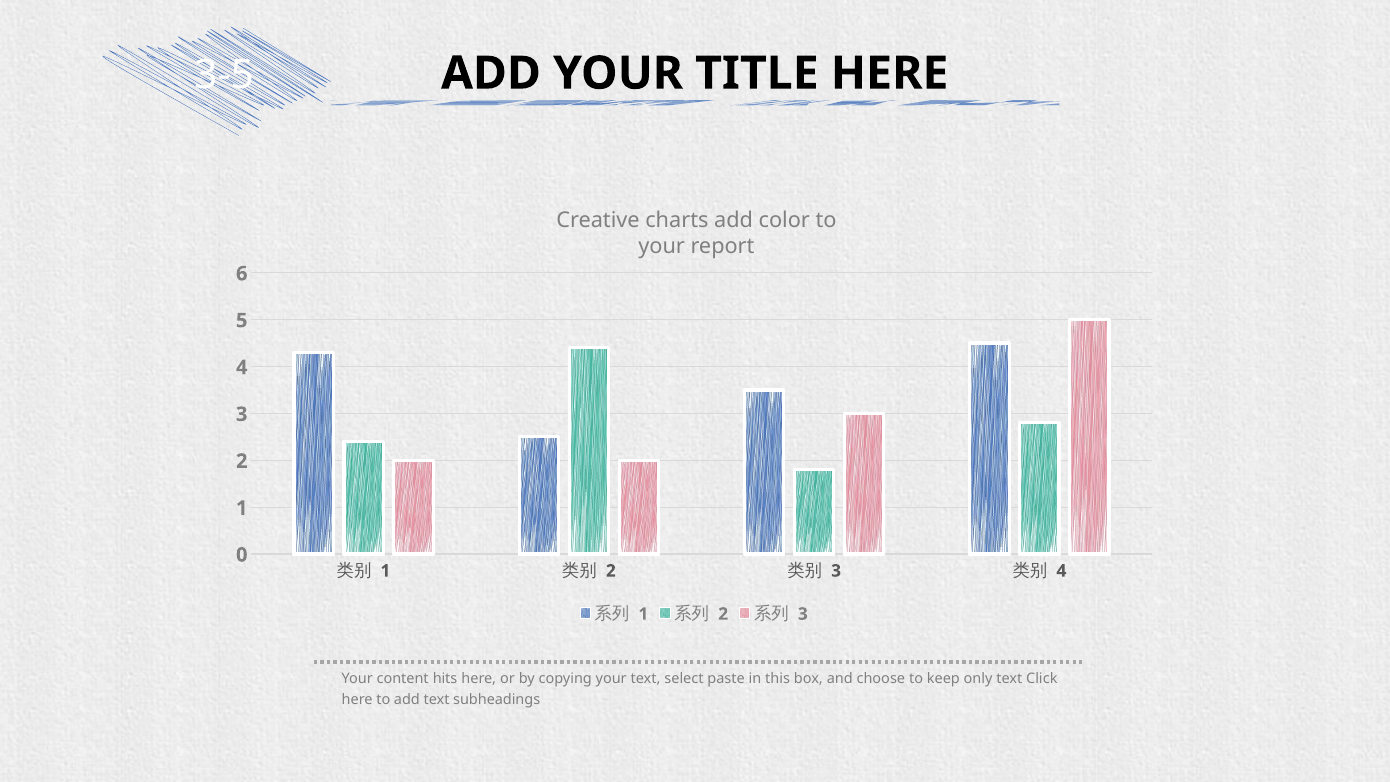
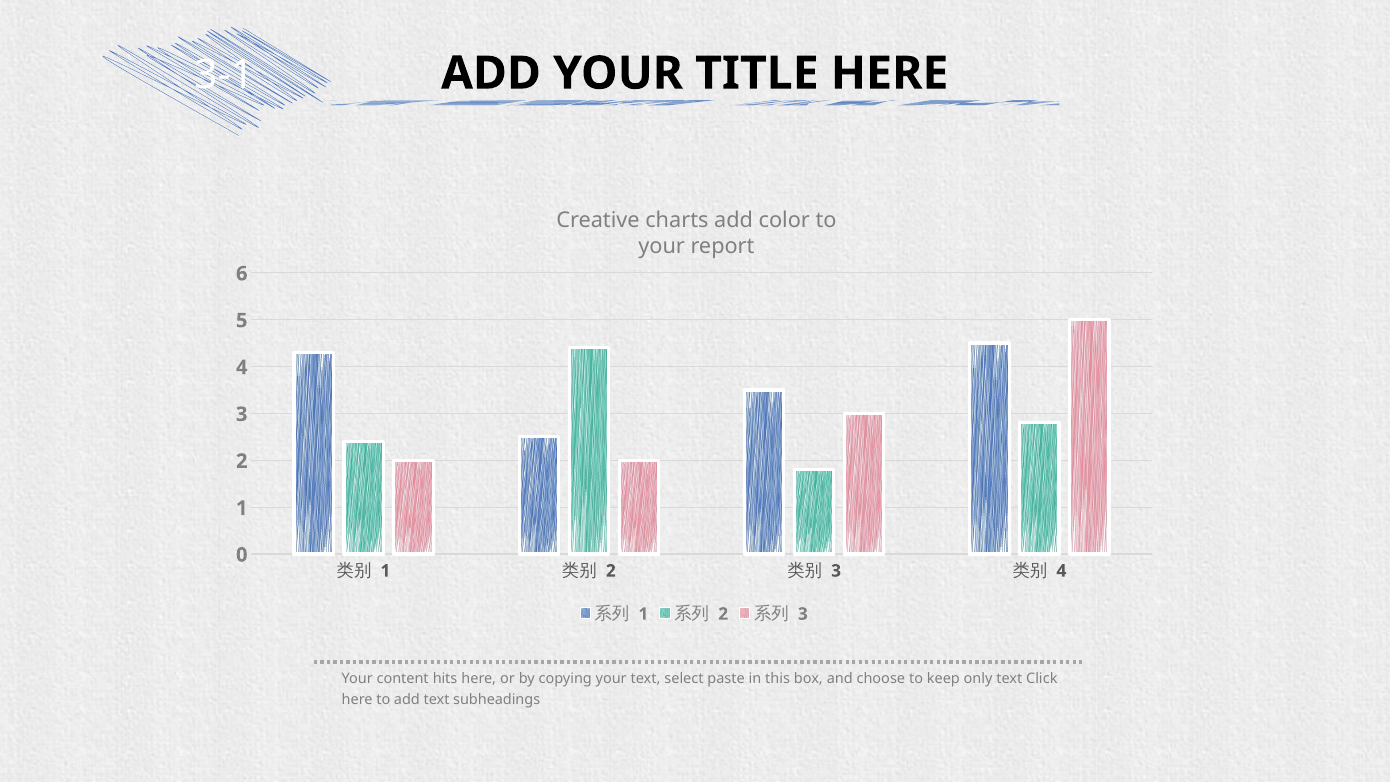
3-5: 3-5 -> 3-1 (224, 75)
